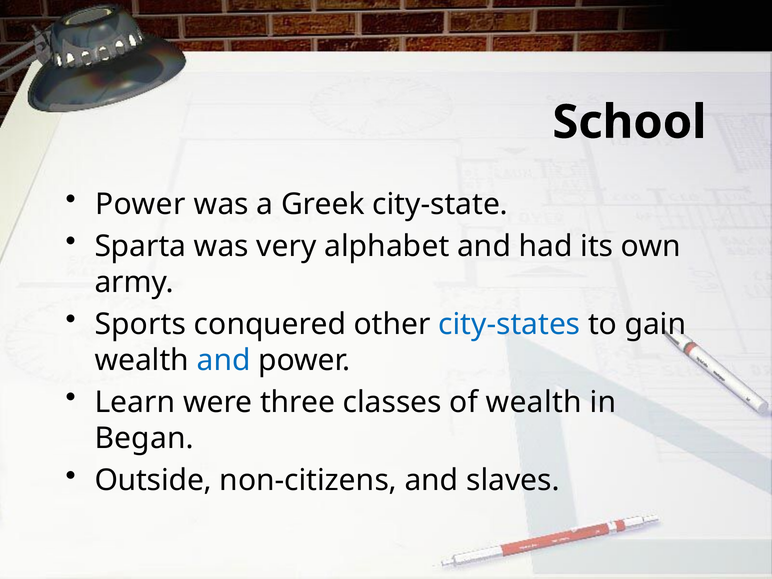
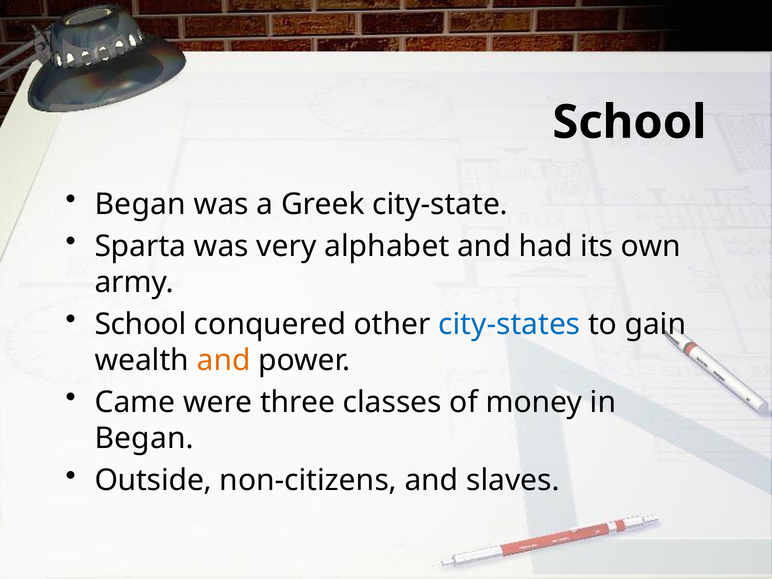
Power: Power -> Began (140, 204)
Sports: Sports -> School (141, 324)
and colour: blue -> orange (224, 360)
Learn: Learn -> Came (135, 402)
of wealth: wealth -> money (534, 402)
